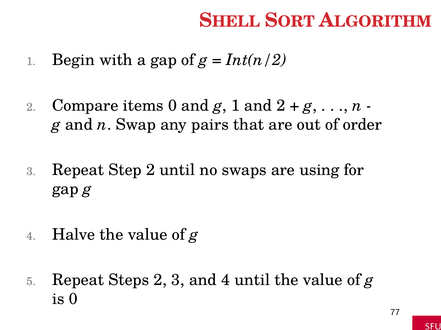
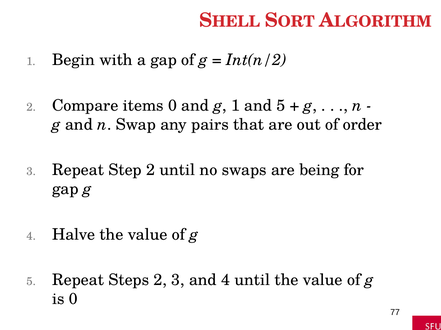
and 2: 2 -> 5 (281, 106)
using: using -> being (319, 170)
